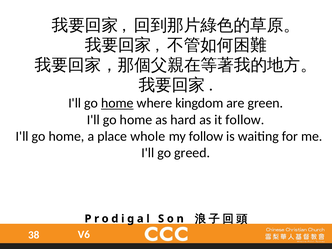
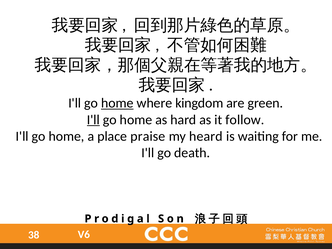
I'll underline: none -> present (93, 120)
whole: whole -> praise (148, 136)
my follow: follow -> heard (206, 136)
greed: greed -> death (192, 153)
